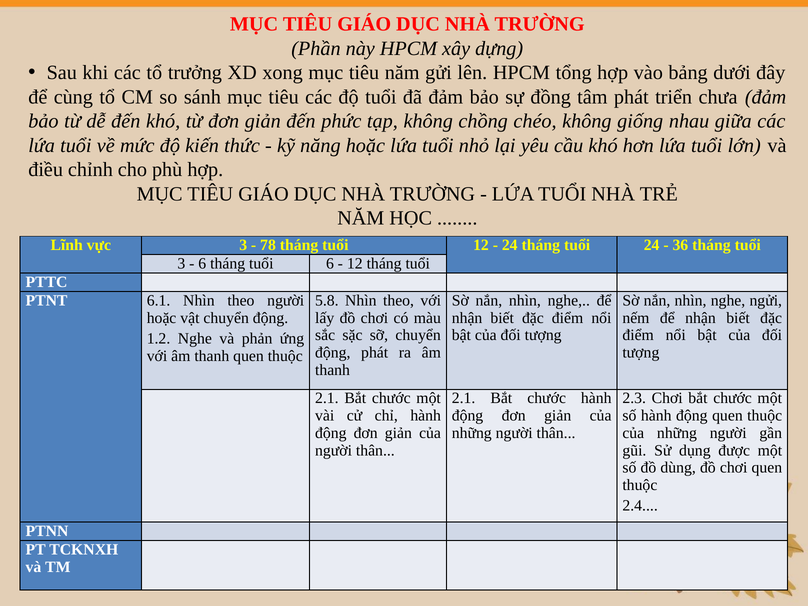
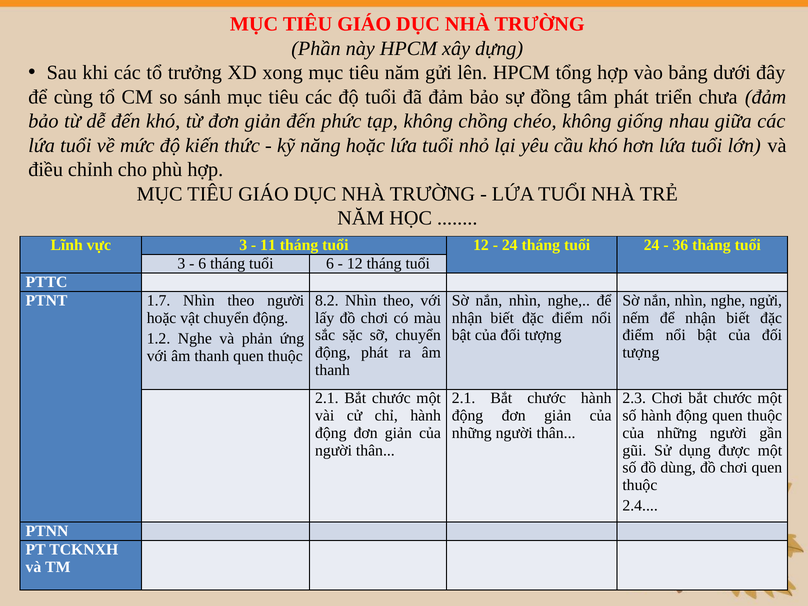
78: 78 -> 11 (268, 245)
6.1: 6.1 -> 1.7 (159, 300)
5.8: 5.8 -> 8.2 (327, 300)
